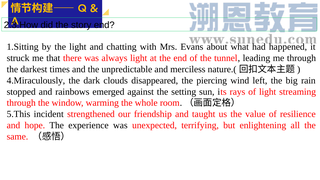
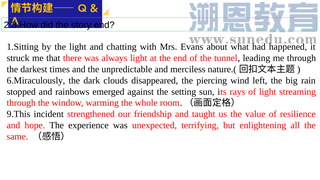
4.Miraculously: 4.Miraculously -> 6.Miraculously (36, 80)
5.This: 5.This -> 9.This (18, 114)
